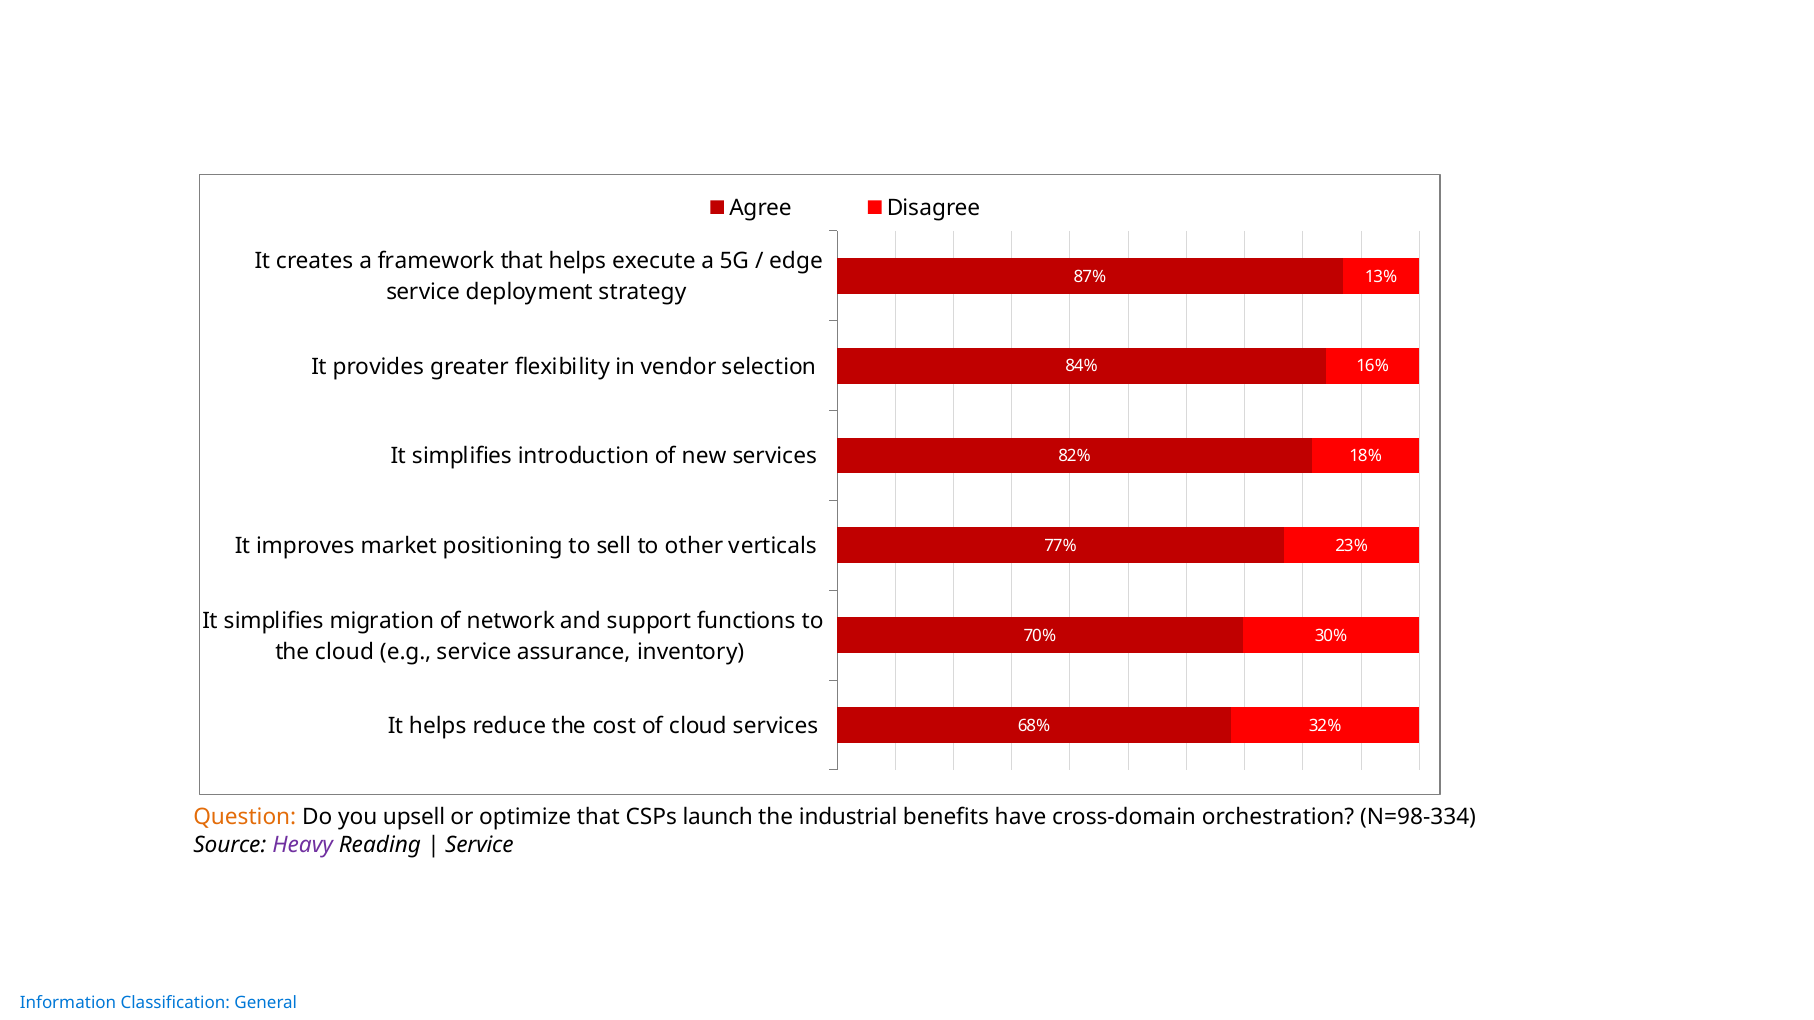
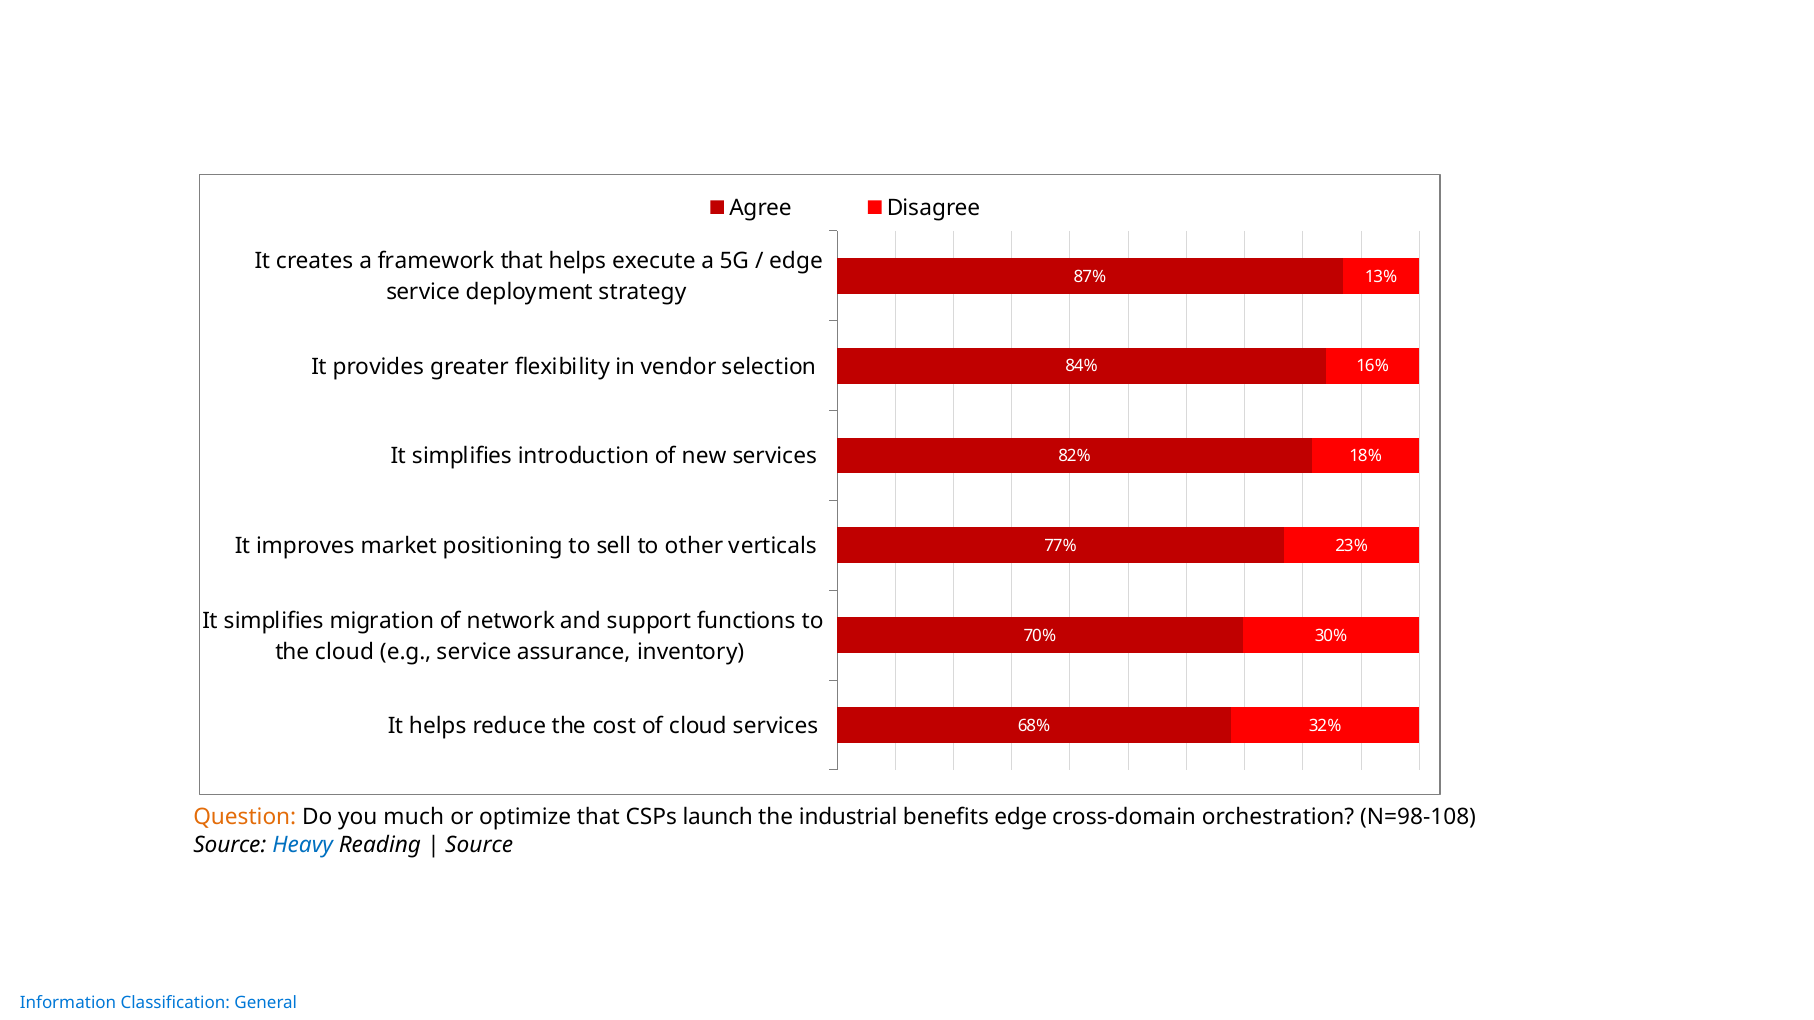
upsell: upsell -> much (414, 818)
benefits have: have -> edge (1021, 818)
N=98-334: N=98-334 -> N=98-108 (1418, 818)
Heavy colour: purple -> blue (303, 845)
Service: Service -> Source (479, 845)
